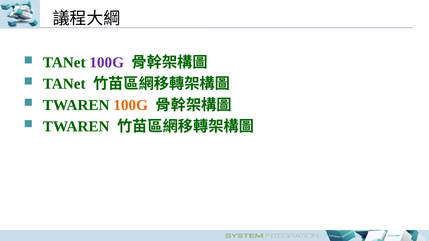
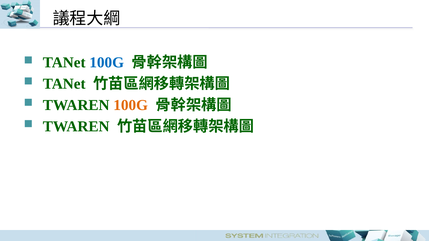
100G colour: purple -> blue (107, 63)
